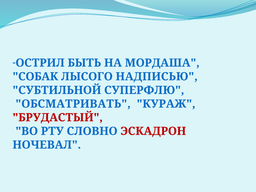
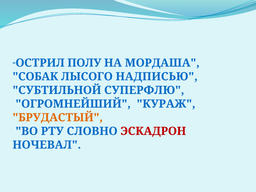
БЫТЬ: БЫТЬ -> ПОЛУ (84, 63)
ОБСМАТРИВАТЬ: ОБСМАТРИВАТЬ -> ОГРОМНЕЙШИЙ (73, 104)
БРУДАСТЫЙ colour: red -> orange (58, 118)
